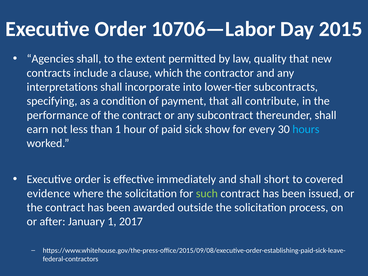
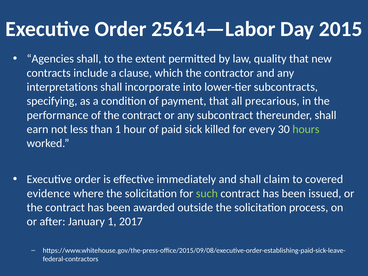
10706—Labor: 10706—Labor -> 25614—Labor (213, 29)
contribute: contribute -> precarious (272, 101)
show: show -> killed (217, 129)
hours colour: light blue -> light green (306, 129)
short: short -> claim (277, 179)
